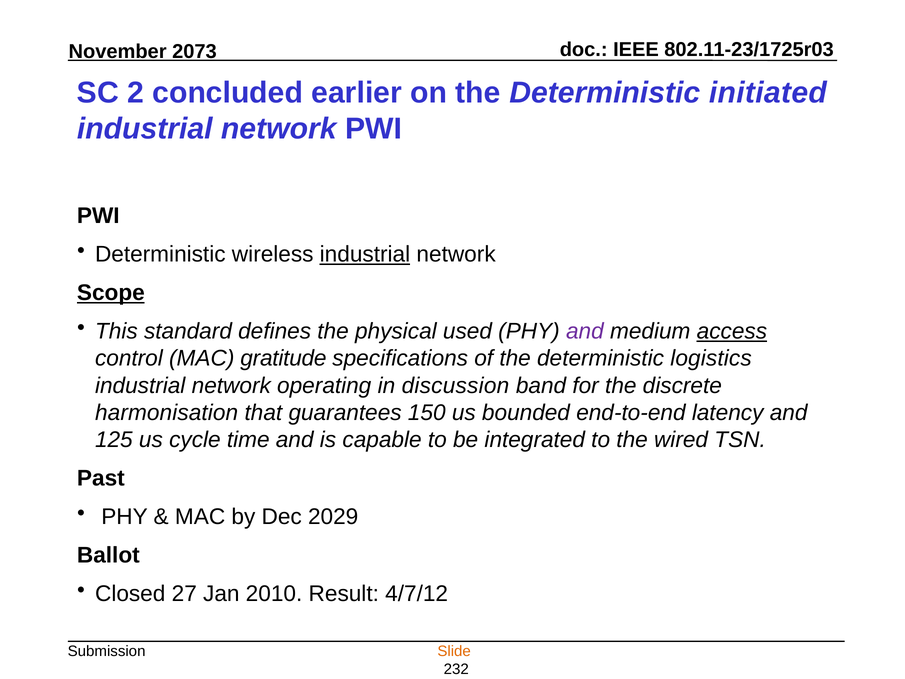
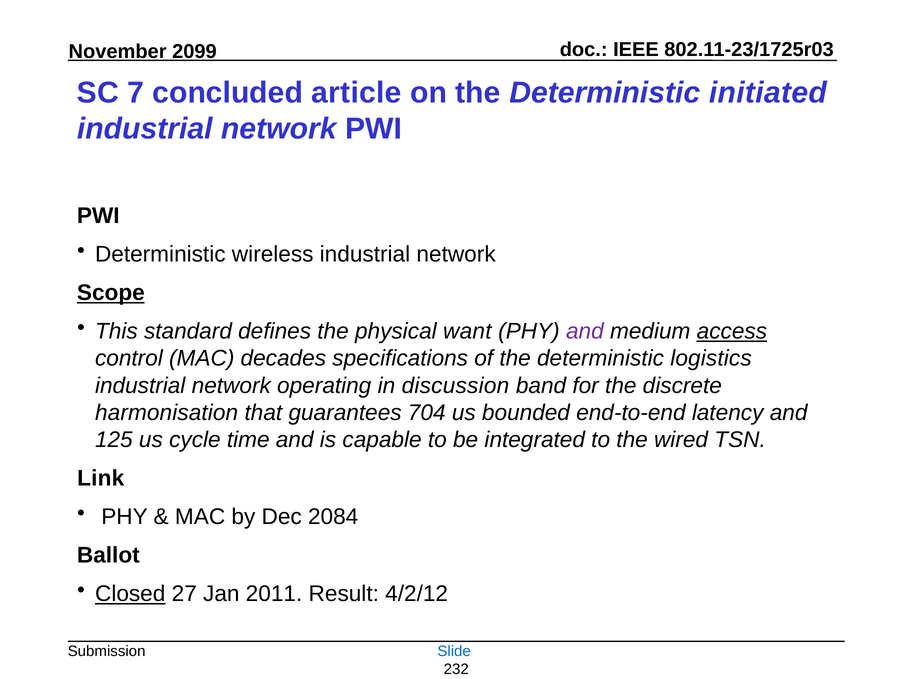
2073: 2073 -> 2099 (194, 51)
2: 2 -> 7 (136, 93)
earlier: earlier -> article (357, 93)
industrial underline: present -> none (365, 254)
used: used -> want (467, 331)
gratitude: gratitude -> decades (283, 358)
150: 150 -> 704 (427, 413)
Past: Past -> Link (101, 478)
2029: 2029 -> 2084 (333, 517)
Closed underline: none -> present (130, 594)
2010: 2010 -> 2011 (274, 594)
4/7/12: 4/7/12 -> 4/2/12 (417, 594)
Slide colour: orange -> blue (454, 651)
